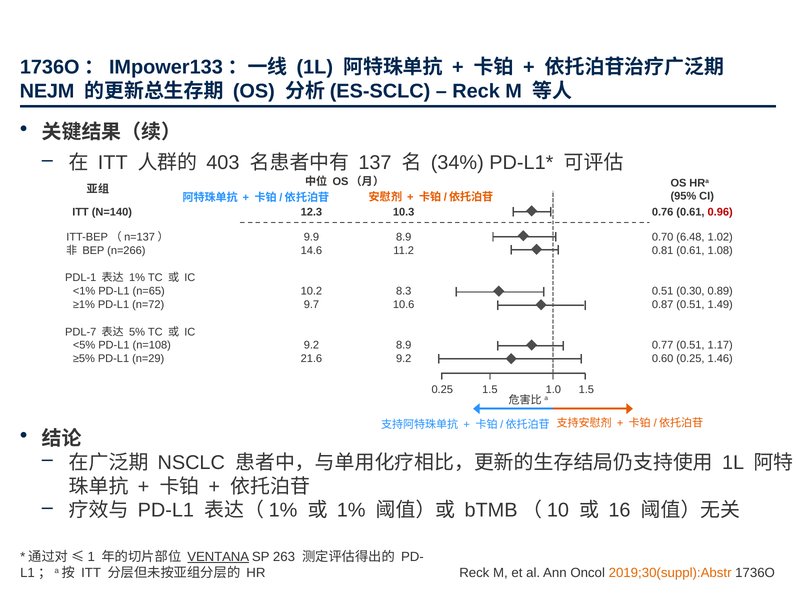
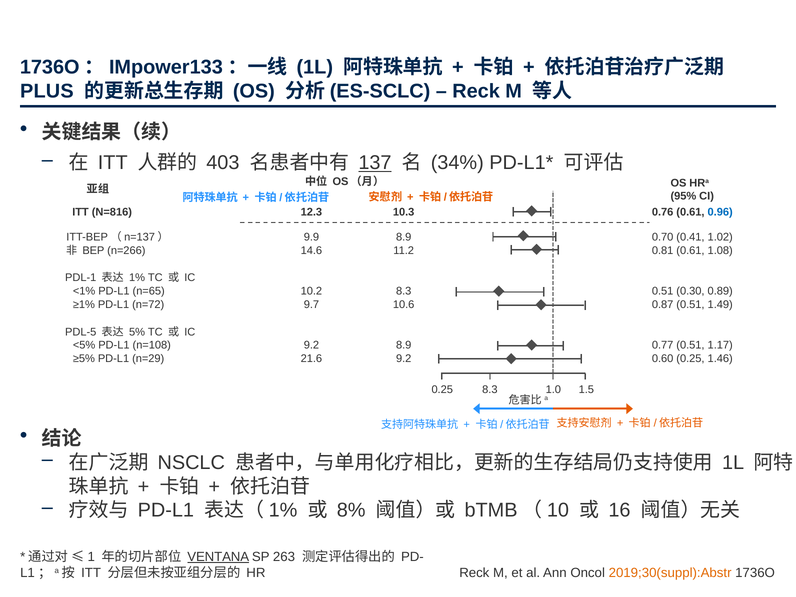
NEJM: NEJM -> PLUS (47, 91)
137 underline: none -> present (375, 163)
N=140: N=140 -> N=816 (112, 212)
0.96 colour: red -> blue (720, 212)
6.48: 6.48 -> 0.41 (690, 237)
PDL-7: PDL-7 -> PDL-5 (81, 332)
0.25 1.5: 1.5 -> 8.3 (490, 390)
1%: 1% -> 8% (351, 510)
